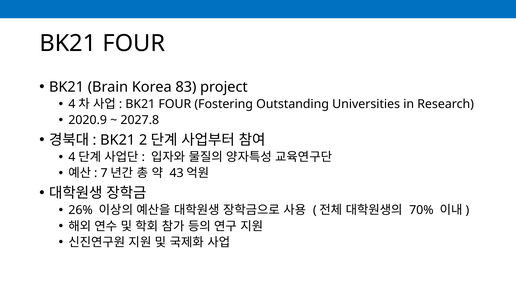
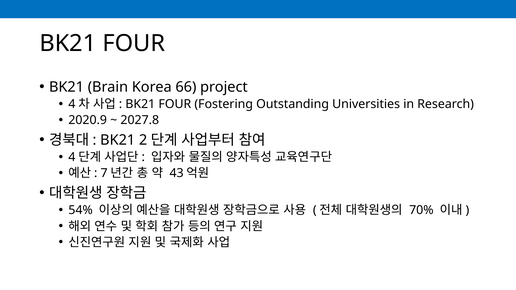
83: 83 -> 66 (186, 87)
26%: 26% -> 54% (81, 210)
